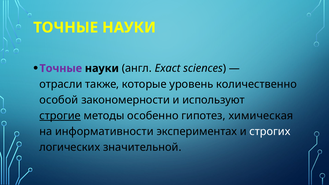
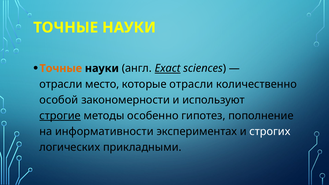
Точные colour: purple -> orange (61, 68)
Exact underline: none -> present (168, 68)
также: также -> место (102, 84)
которые уровень: уровень -> отрасли (191, 84)
химическая: химическая -> пополнение (261, 116)
значительной: значительной -> прикладными (142, 147)
